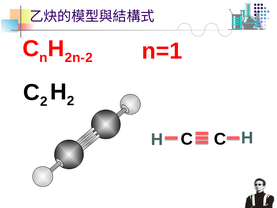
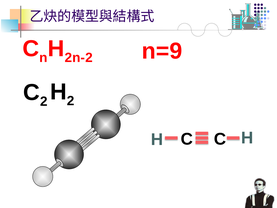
n=1: n=1 -> n=9 (162, 51)
